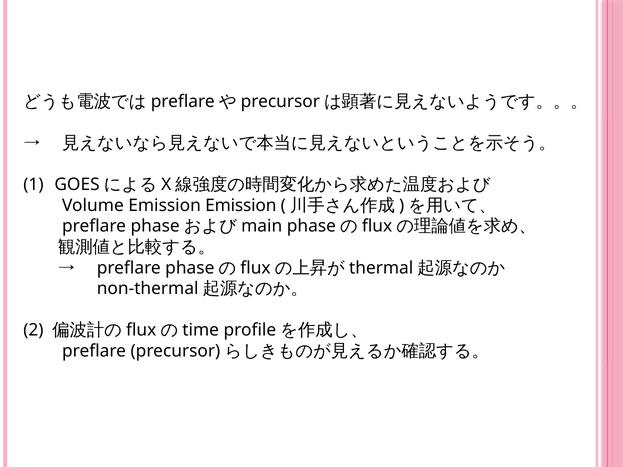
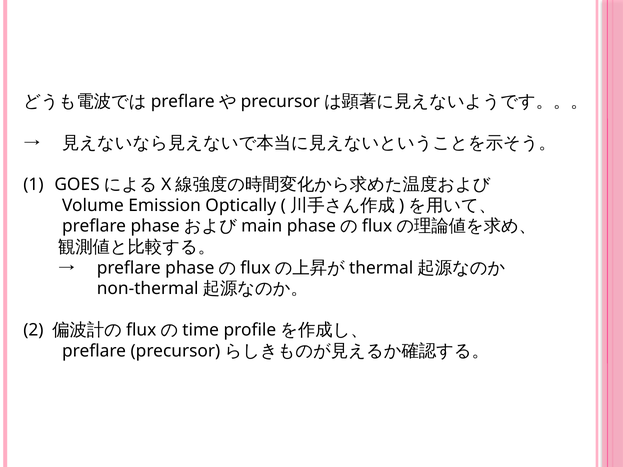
Emission Emission: Emission -> Optically (241, 206)
